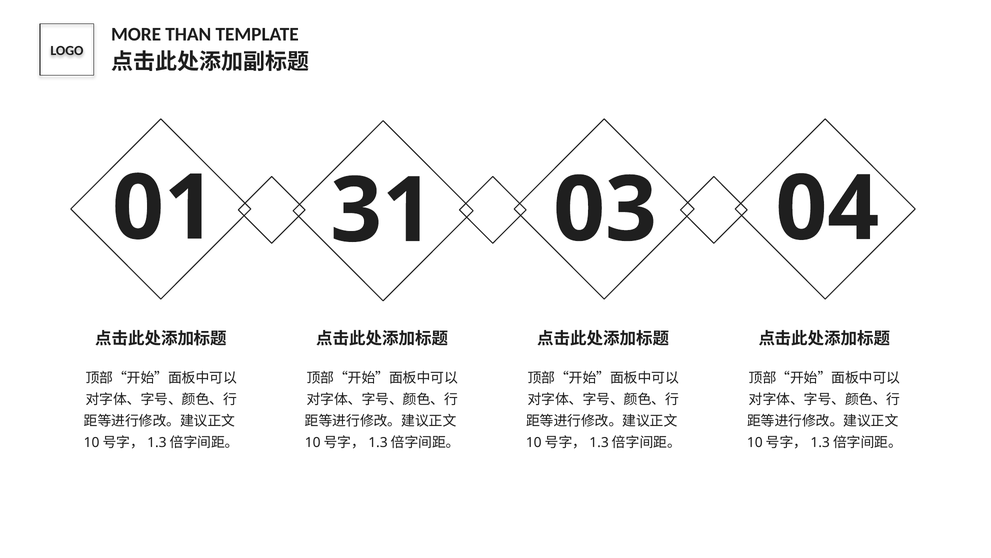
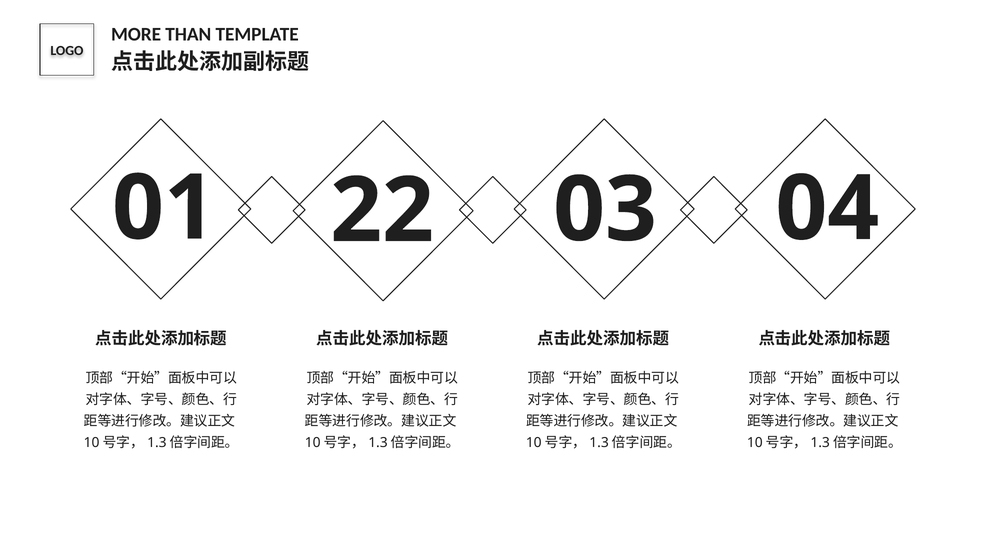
31: 31 -> 22 (382, 211)
